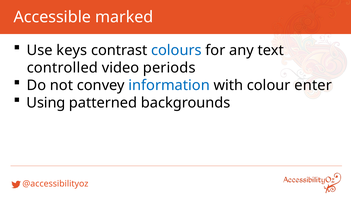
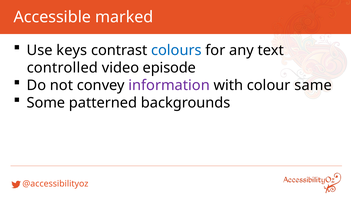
periods: periods -> episode (169, 68)
information colour: blue -> purple (169, 85)
enter: enter -> same (313, 85)
Using: Using -> Some (46, 103)
